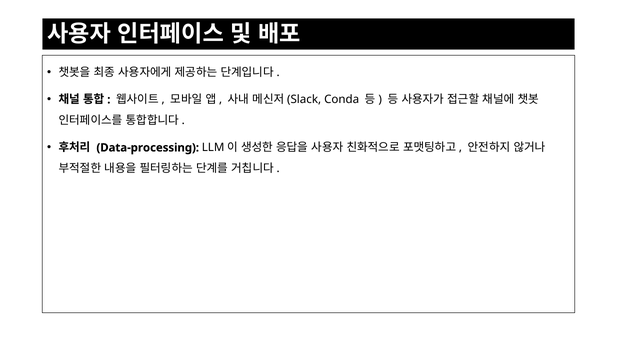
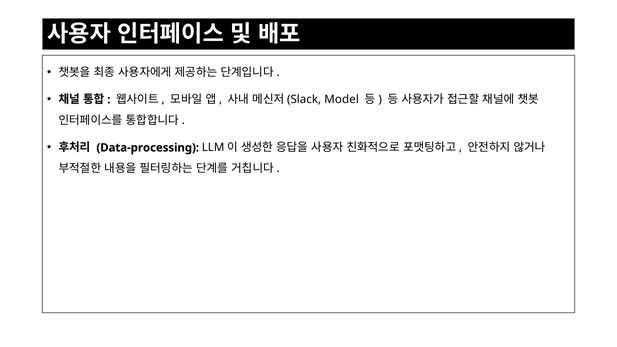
Conda: Conda -> Model (342, 100)
